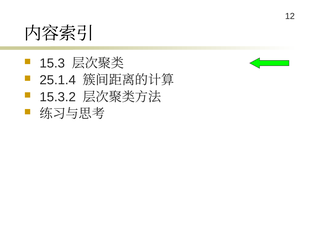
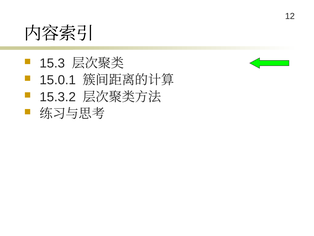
25.1.4: 25.1.4 -> 15.0.1 (58, 80)
